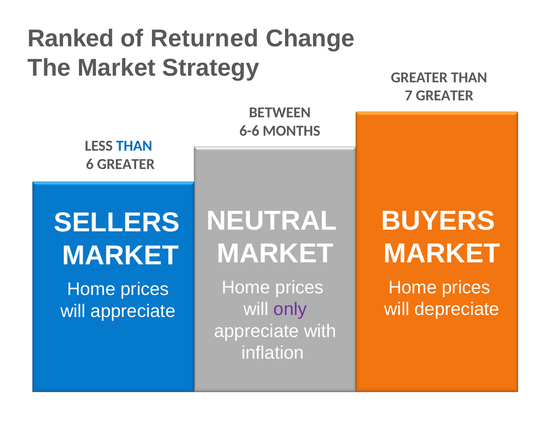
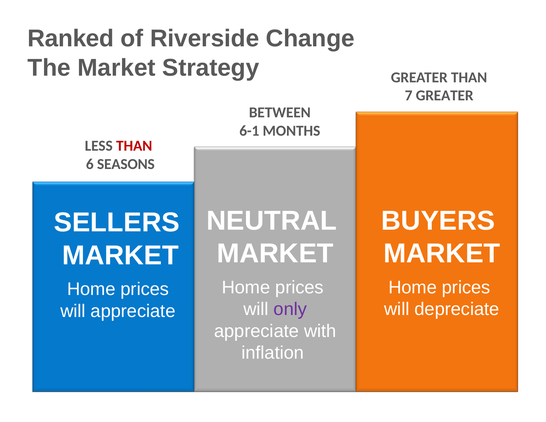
Returned: Returned -> Riverside (205, 39)
6-6: 6-6 -> 6-1 (249, 131)
THAN colour: blue -> red (134, 146)
6 GREATER: GREATER -> SEASONS (126, 164)
